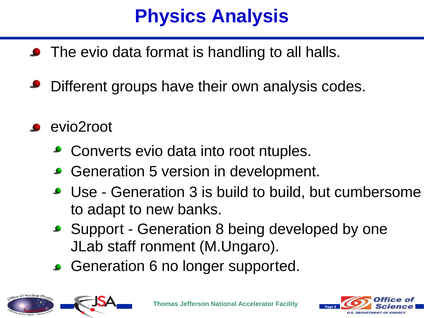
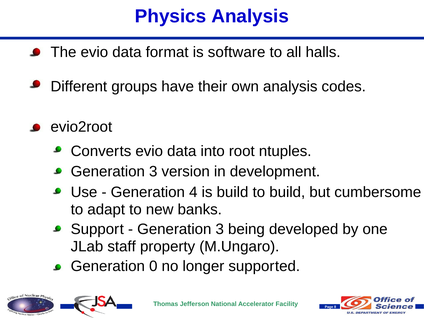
handling: handling -> software (237, 52)
5: 5 -> 3 (153, 172)
3: 3 -> 4 (193, 192)
8: 8 -> 3 (220, 229)
ronment: ronment -> property (168, 246)
6: 6 -> 0 (153, 266)
